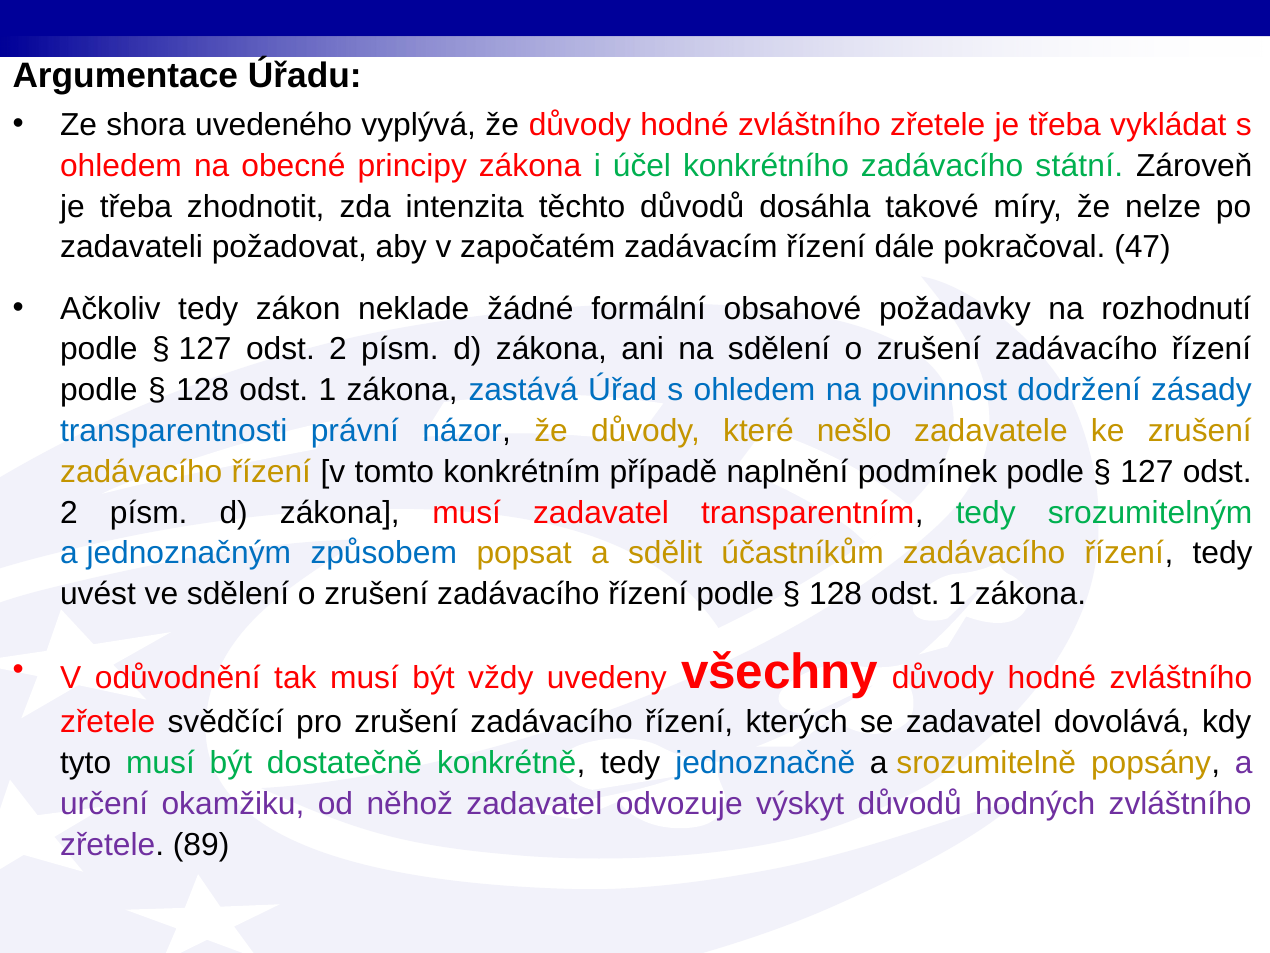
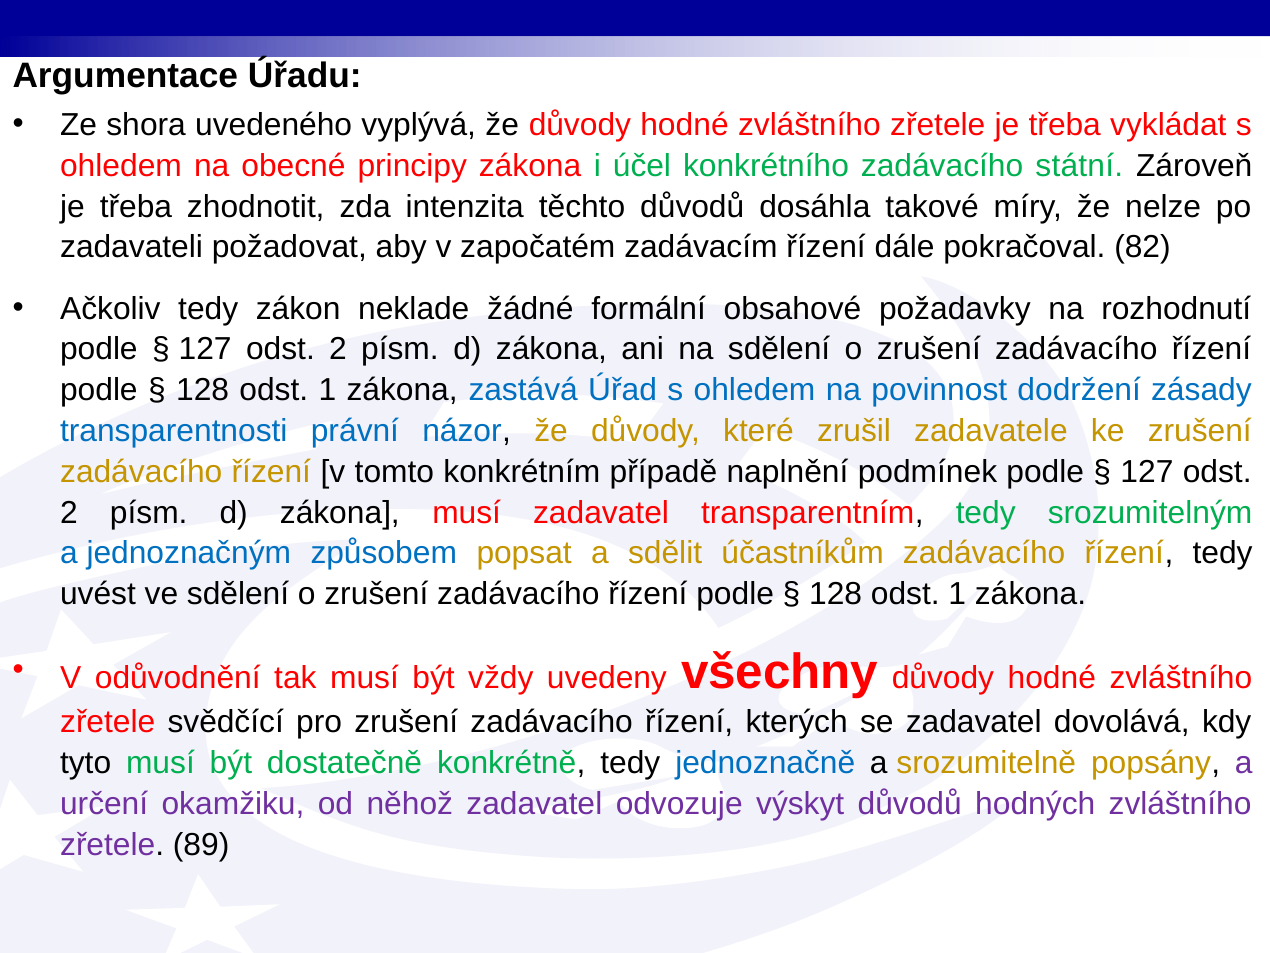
47: 47 -> 82 (1143, 247)
nešlo: nešlo -> zrušil (854, 431)
